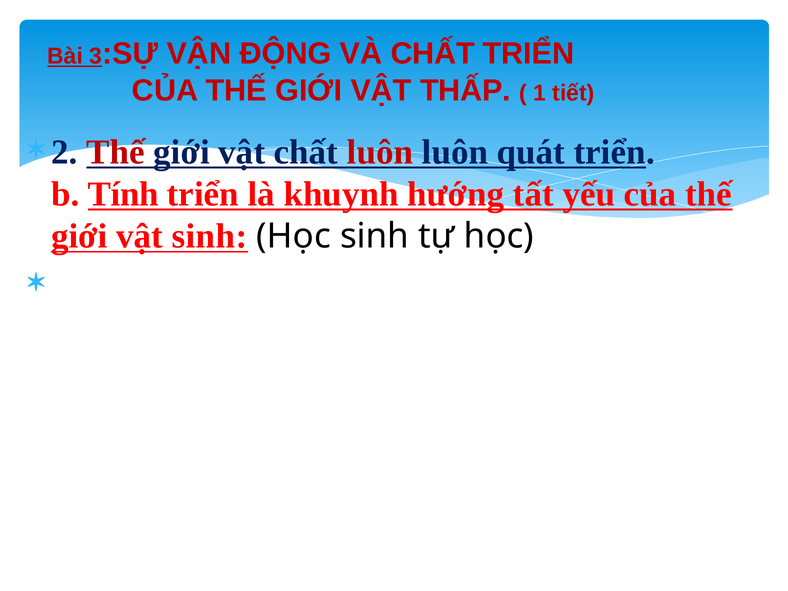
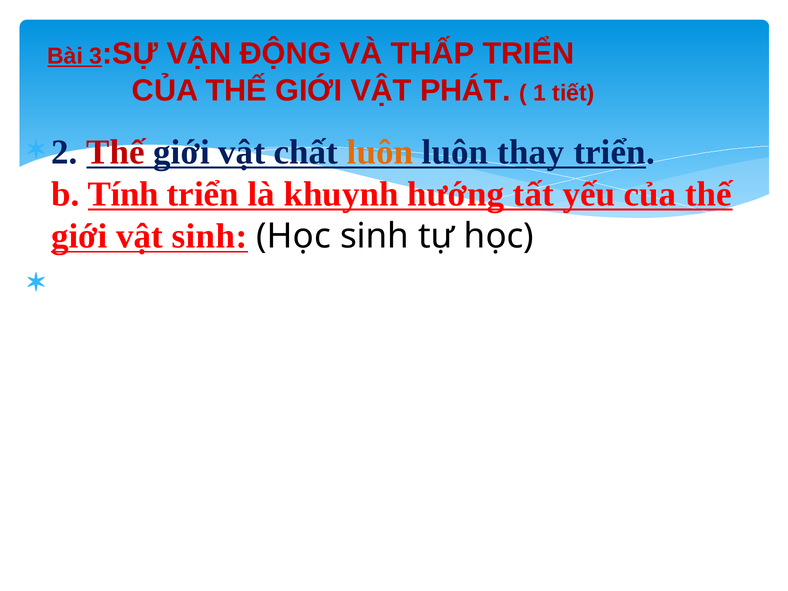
VÀ CHẤT: CHẤT -> THẤP (432, 54)
THẤP: THẤP -> PHÁT (465, 90)
luôn colour: red -> orange (380, 152)
quát: quát -> thay (531, 152)
